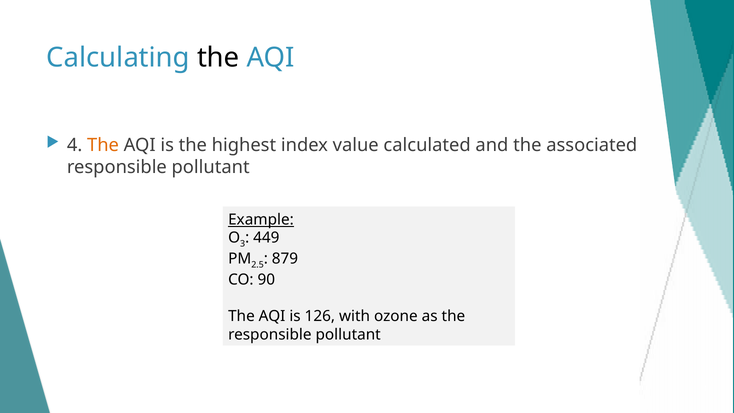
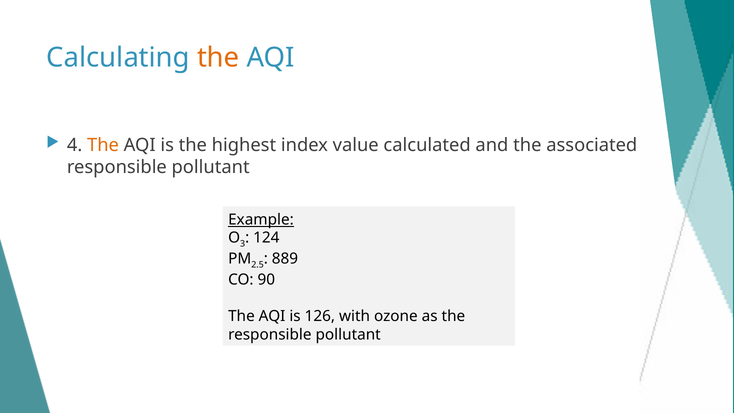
the colour: black -> orange (218, 58)
449: 449 -> 124 (266, 238)
879: 879 -> 889 (285, 259)
